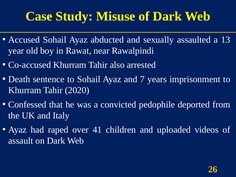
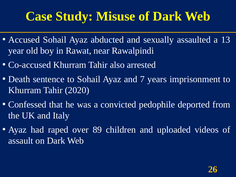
41: 41 -> 89 (97, 130)
